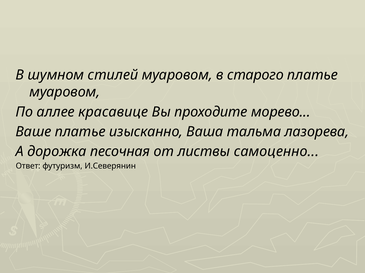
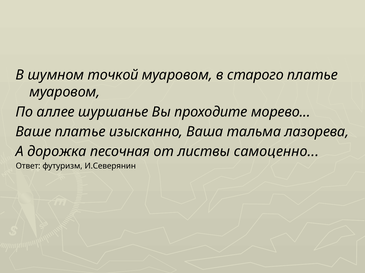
стилей: стилей -> точкой (113, 75)
красавице: красавице -> шуршанье (113, 112)
